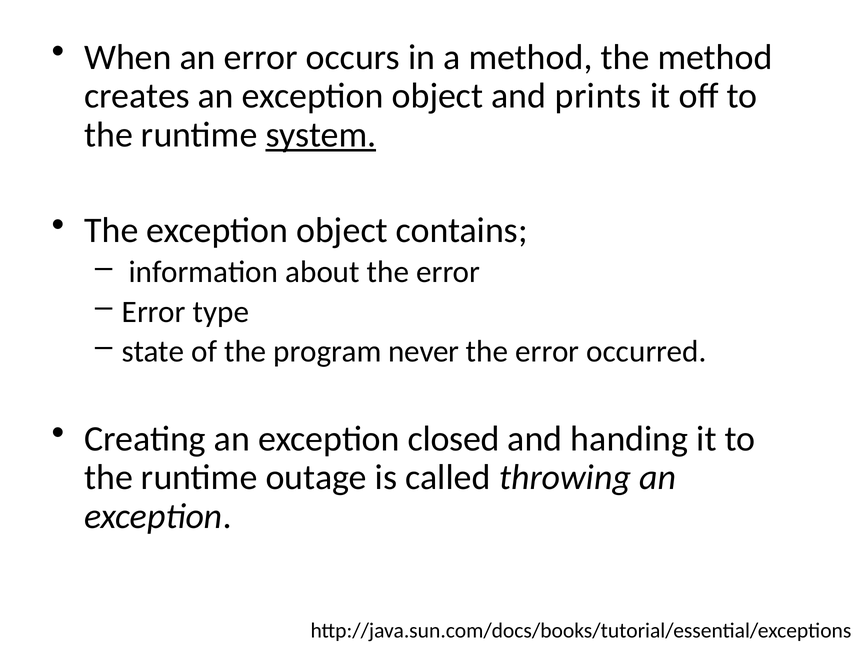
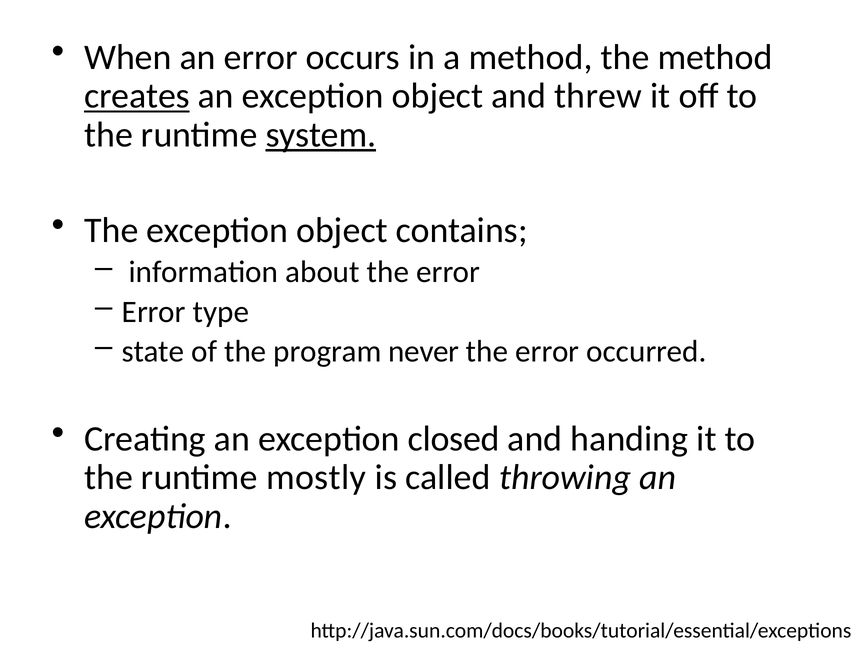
creates underline: none -> present (137, 96)
prints: prints -> threw (598, 96)
outage: outage -> mostly (316, 478)
